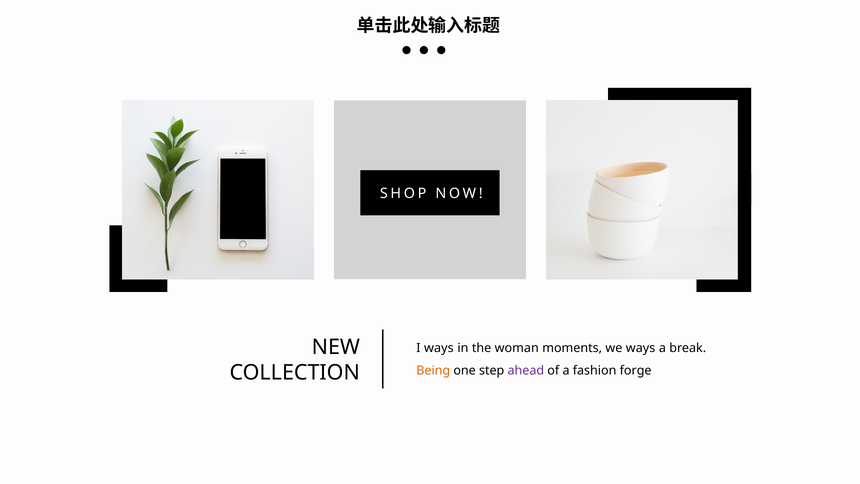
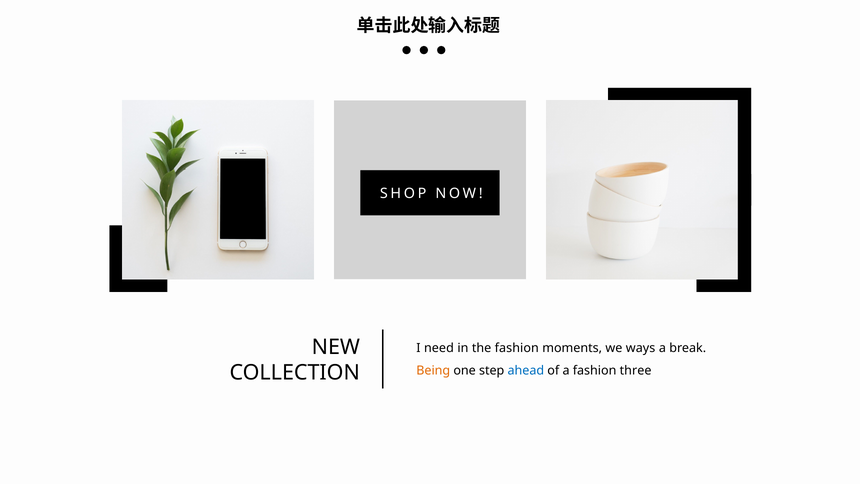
I ways: ways -> need (439, 348)
the woman: woman -> fashion (517, 348)
ahead colour: purple -> blue (526, 371)
forge: forge -> three (636, 371)
